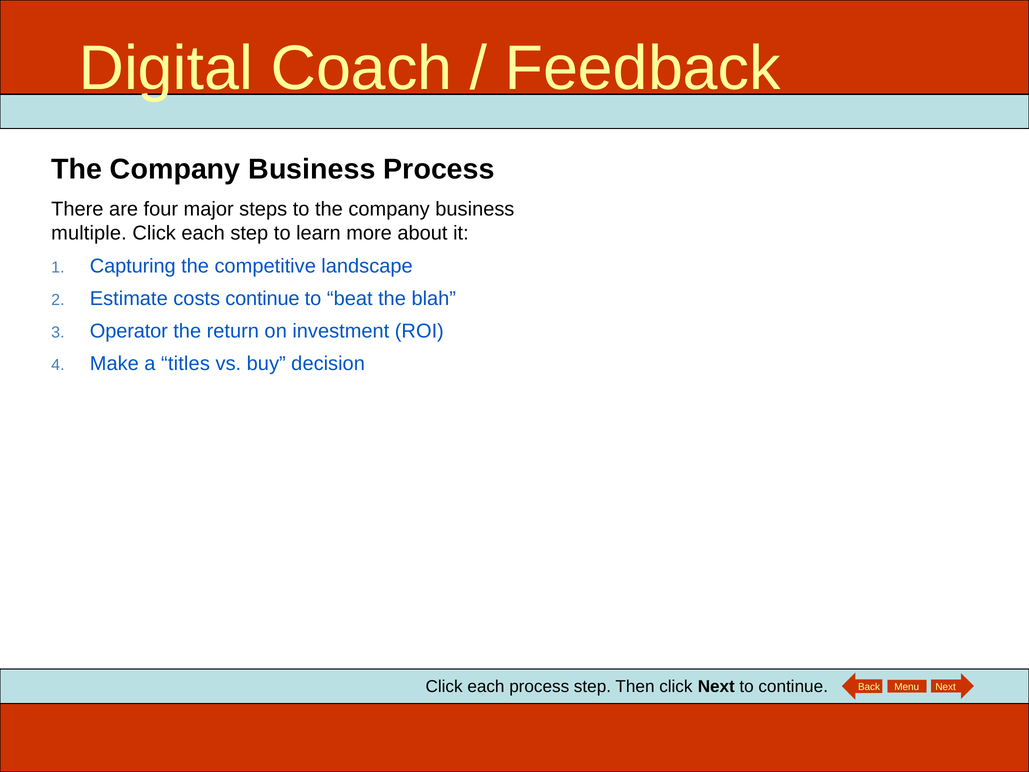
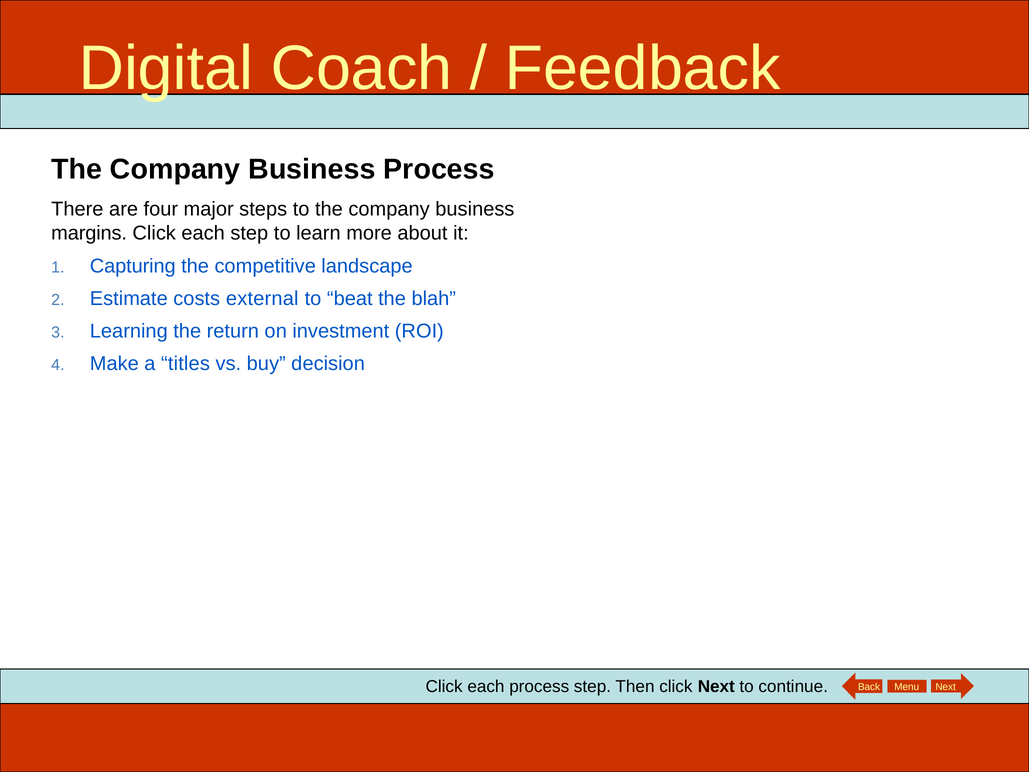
multiple: multiple -> margins (89, 233)
costs continue: continue -> external (262, 298)
Operator: Operator -> Learning (129, 331)
